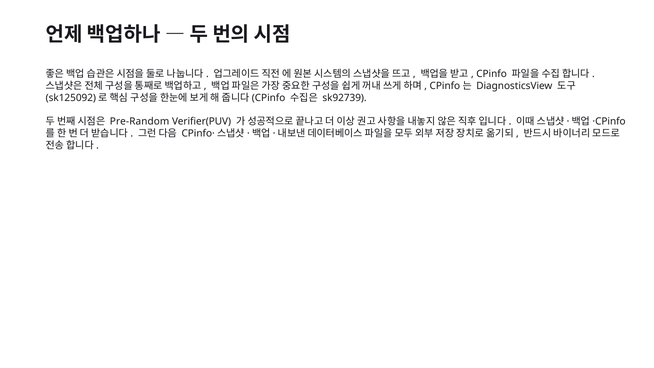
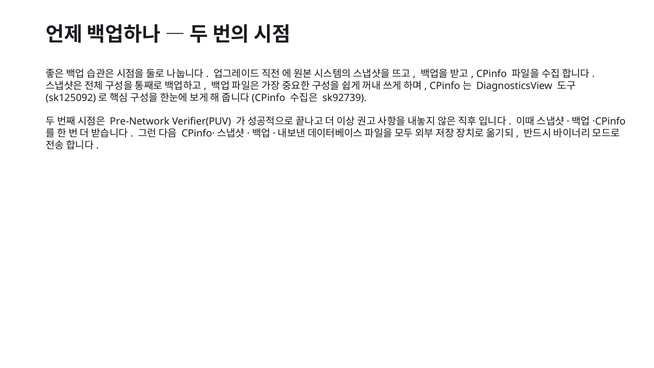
Pre-Random: Pre-Random -> Pre-Network (140, 122)
